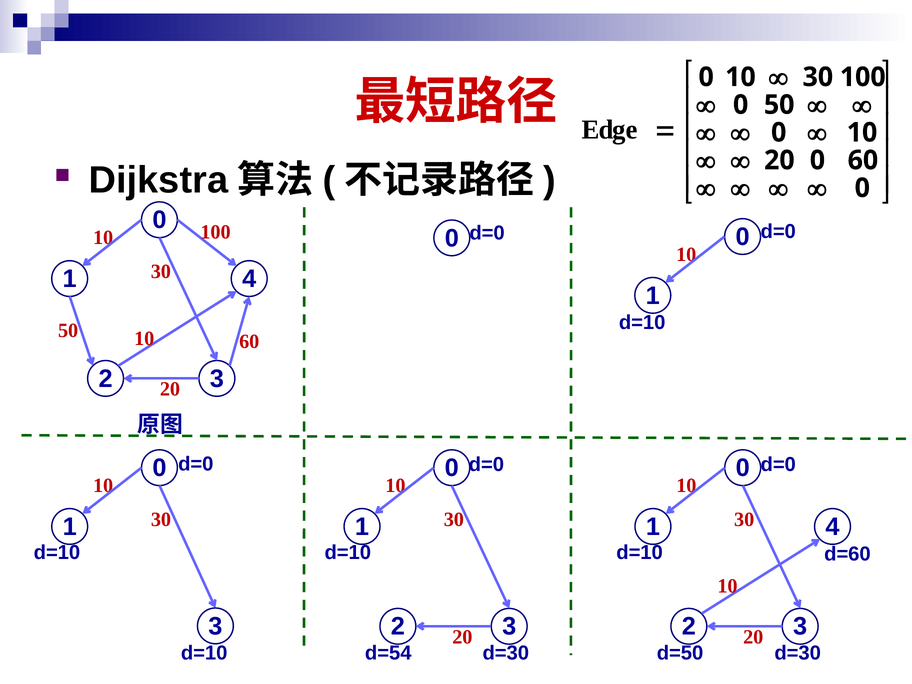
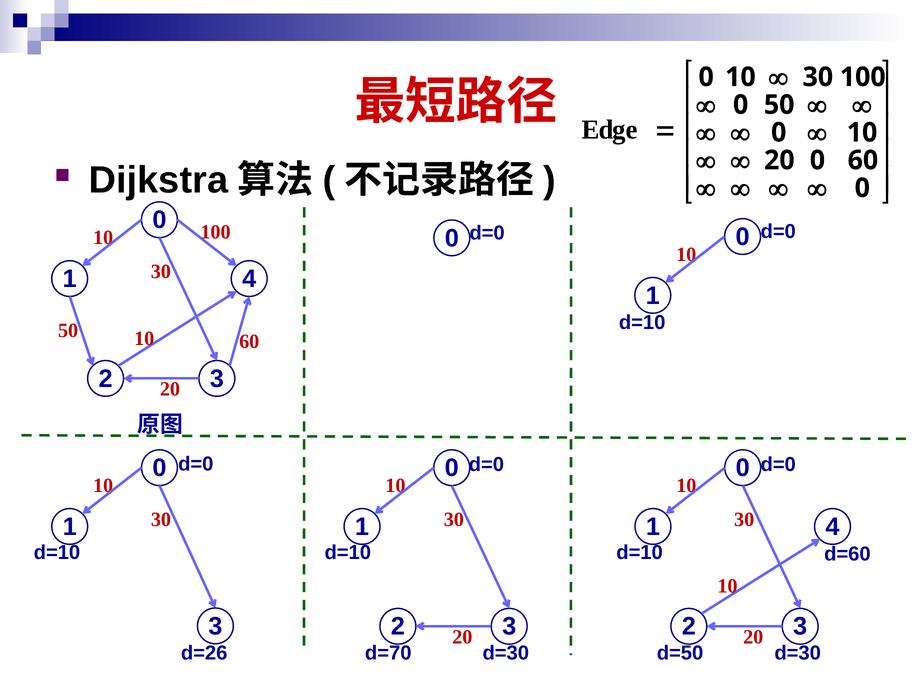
d=10: d=10 -> d=26 (204, 653)
d=54: d=54 -> d=70 (388, 653)
